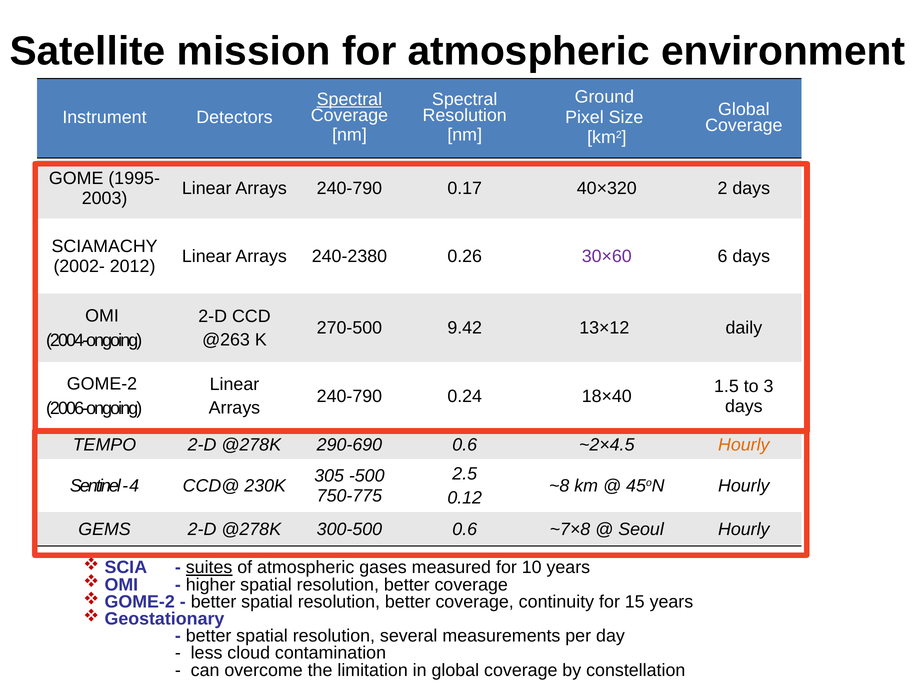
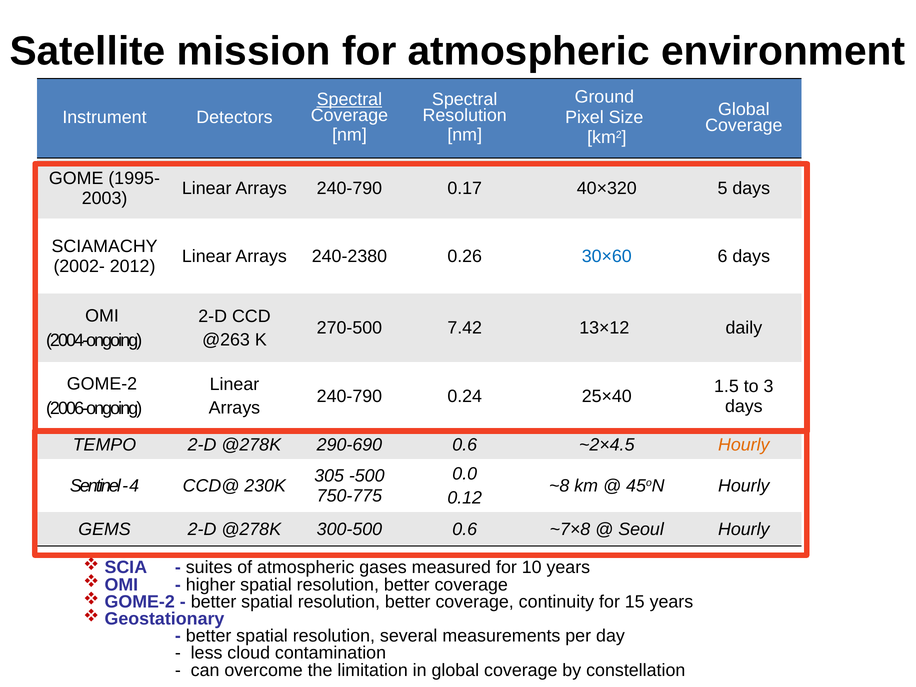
2: 2 -> 5 (723, 188)
30×60 colour: purple -> blue (607, 256)
9.42: 9.42 -> 7.42 (465, 328)
18×40: 18×40 -> 25×40 (607, 396)
2.5: 2.5 -> 0.0 (465, 474)
suites underline: present -> none (209, 568)
